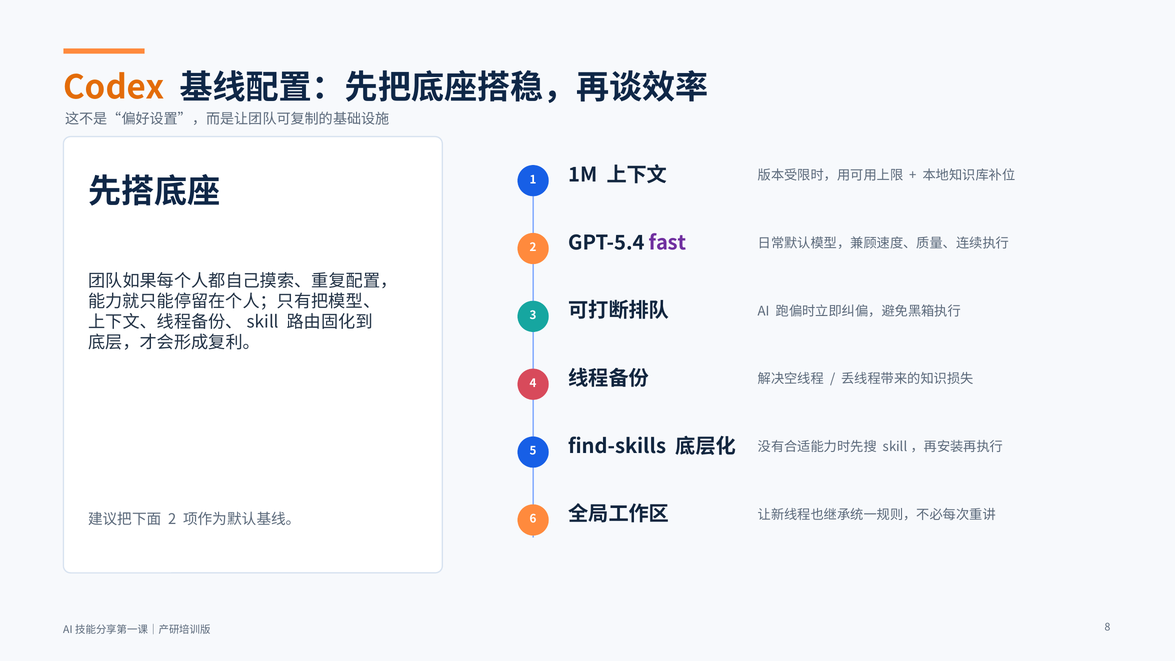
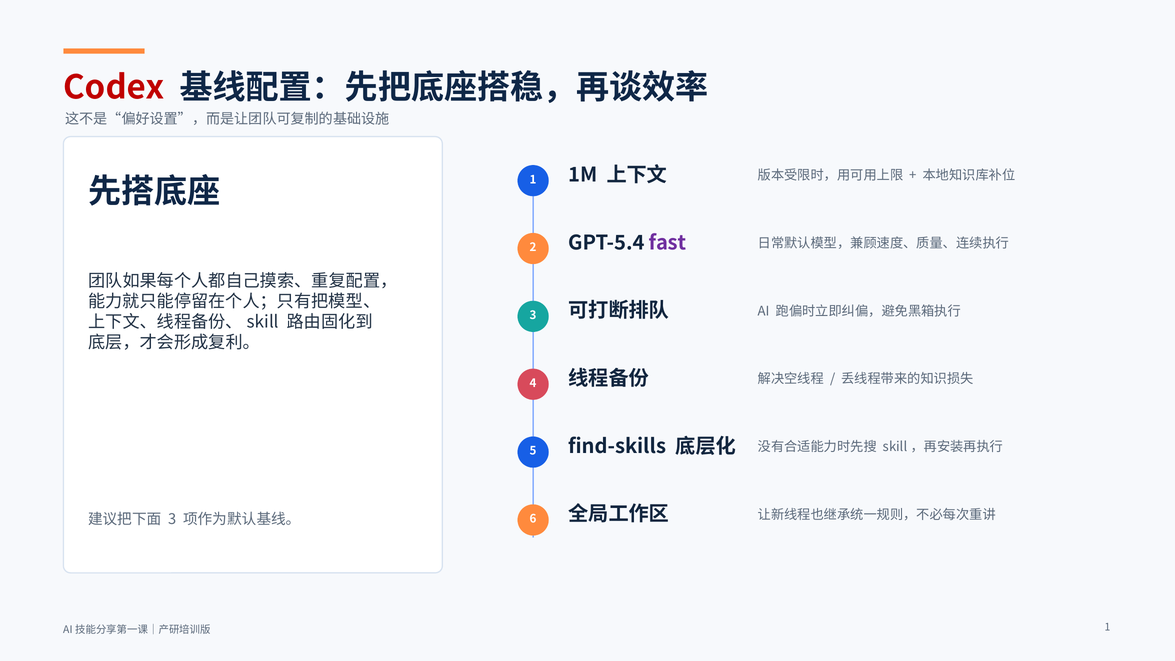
Codex colour: orange -> red (114, 88)
2: 2 -> 3 (172, 519)
8: 8 -> 1 (1108, 627)
